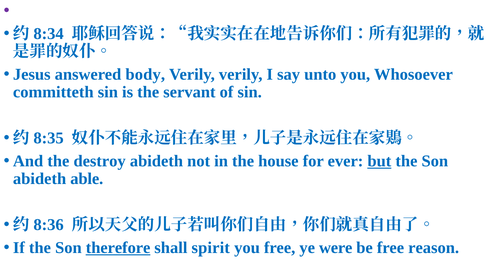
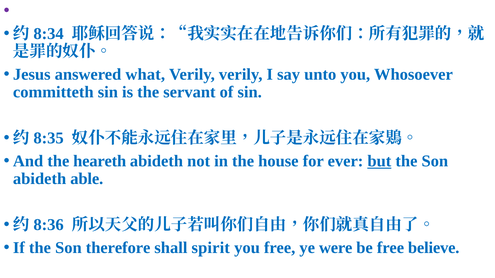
body: body -> what (145, 74)
destroy: destroy -> heareth (100, 161)
therefore underline: present -> none (118, 248)
reason: reason -> believe (434, 248)
